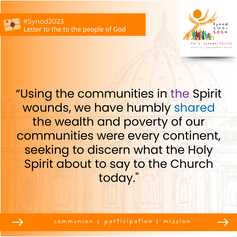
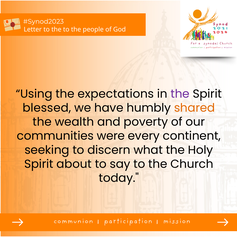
the communities: communities -> expectations (116, 94)
wounds: wounds -> blessed (47, 108)
shared colour: blue -> orange (195, 108)
